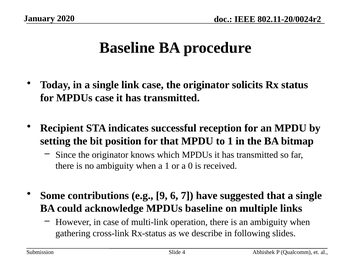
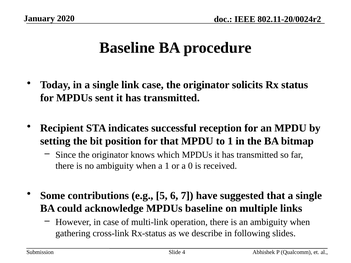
MPDUs case: case -> sent (104, 98)
9: 9 -> 5 (162, 196)
